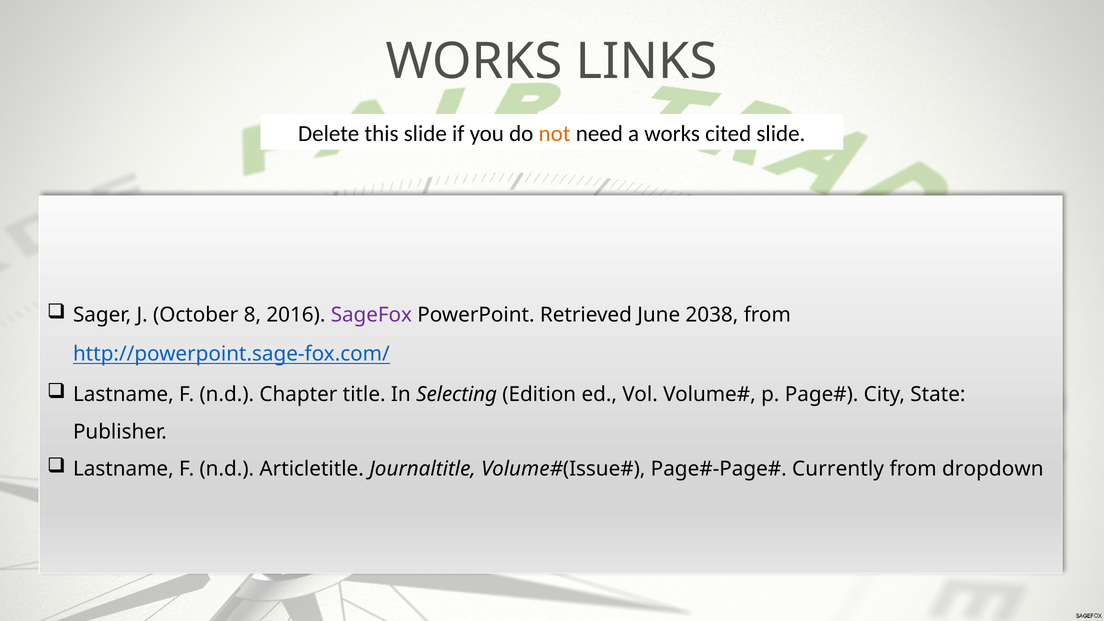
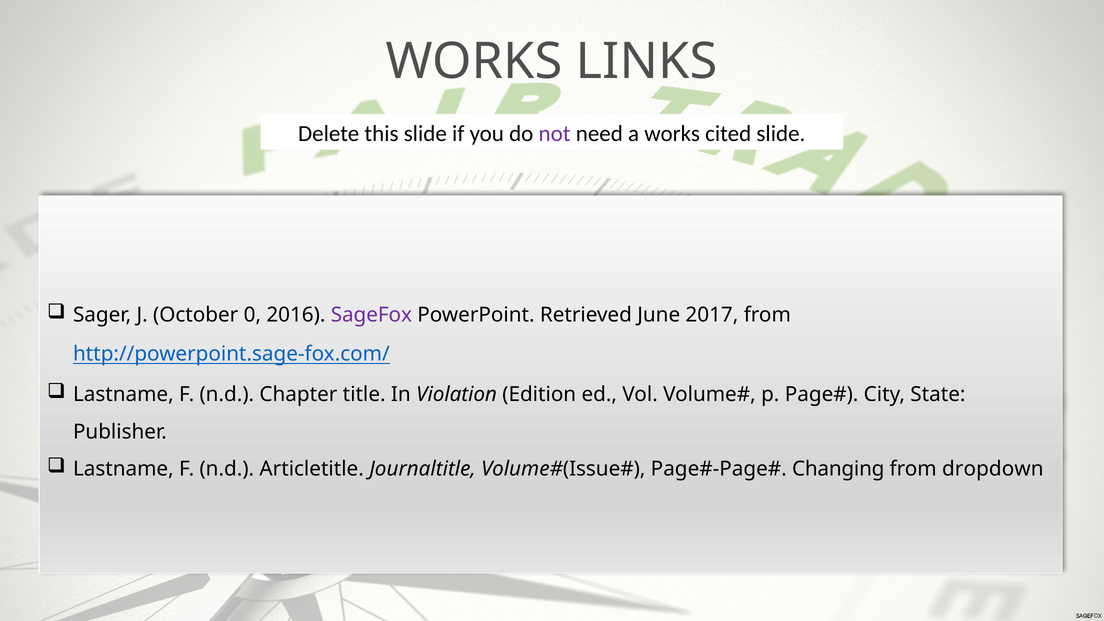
not colour: orange -> purple (555, 133)
8: 8 -> 0 (252, 315)
2038: 2038 -> 2017 (712, 315)
Selecting: Selecting -> Violation (457, 395)
Currently: Currently -> Changing (838, 469)
